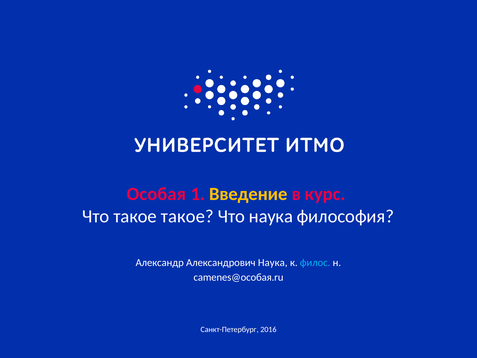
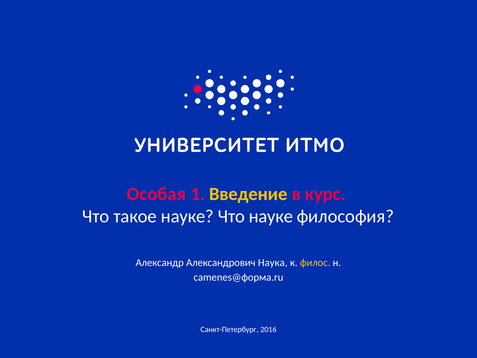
такое такое: такое -> науке (187, 216)
Что наука: наука -> науке (271, 216)
филос colour: light blue -> yellow (315, 262)
camenes@особая.ru: camenes@особая.ru -> camenes@форма.ru (238, 277)
